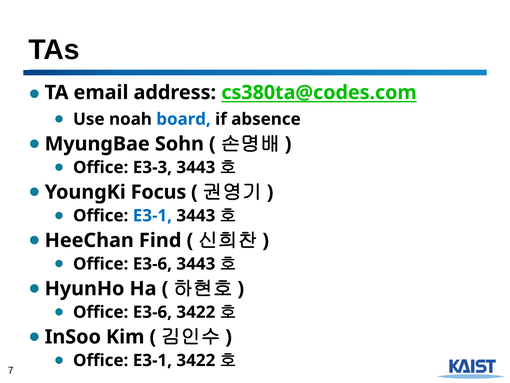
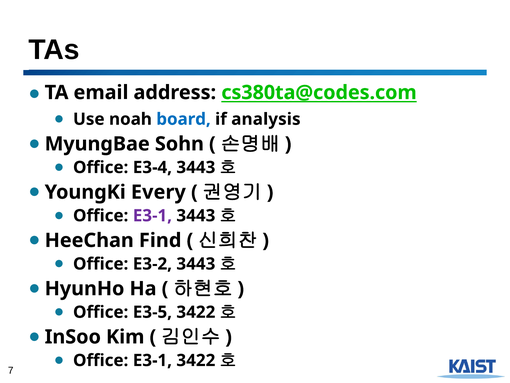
absence: absence -> analysis (266, 119)
E3-3: E3-3 -> E3-4 (152, 167)
Focus: Focus -> Every (158, 192)
E3-1 colour: blue -> purple (152, 215)
E3-6: E3-6 -> E3-2 (152, 264)
E3-6: E3-6 -> E3-5 (152, 312)
